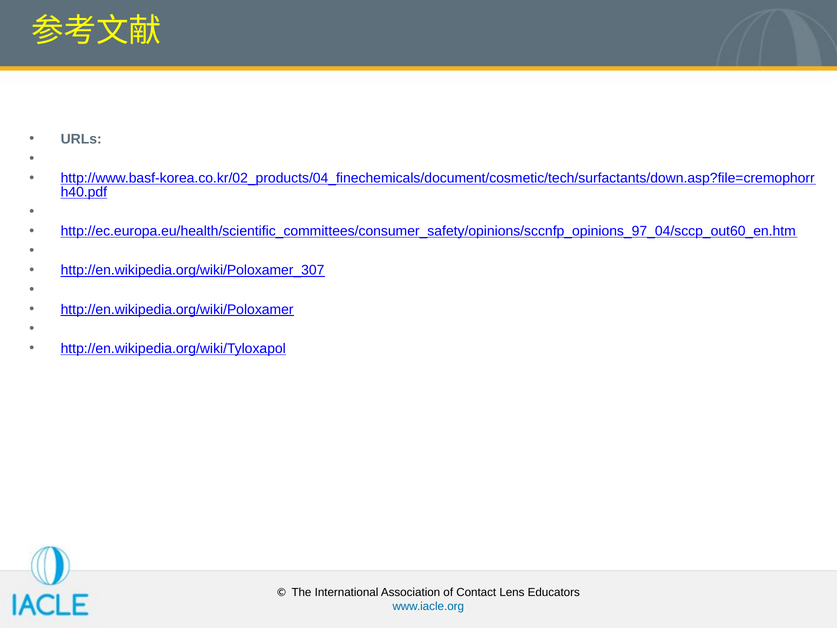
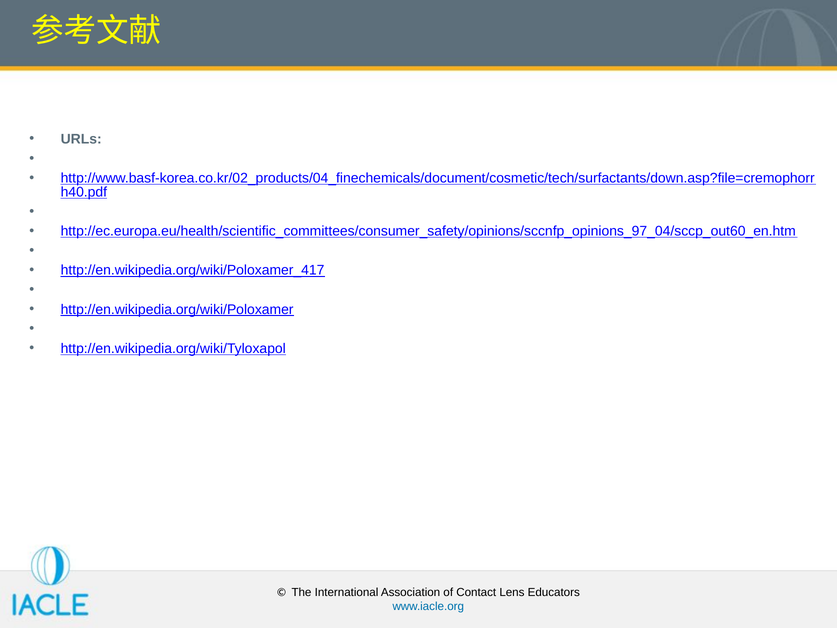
http://en.wikipedia.org/wiki/Poloxamer_307: http://en.wikipedia.org/wiki/Poloxamer_307 -> http://en.wikipedia.org/wiki/Poloxamer_417 (193, 270)
